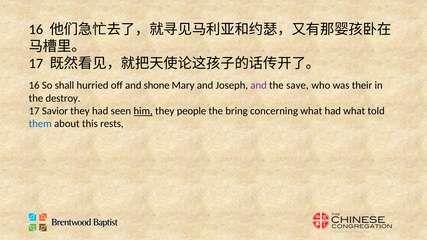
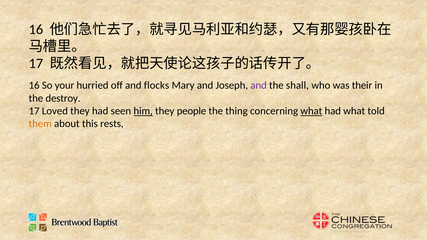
shall: shall -> your (65, 85)
shone: shone -> flocks (157, 85)
save: save -> shall (297, 85)
Savior: Savior -> Loved (55, 111)
bring: bring -> thing (237, 111)
what underline: none -> present (311, 111)
them colour: blue -> orange (40, 124)
